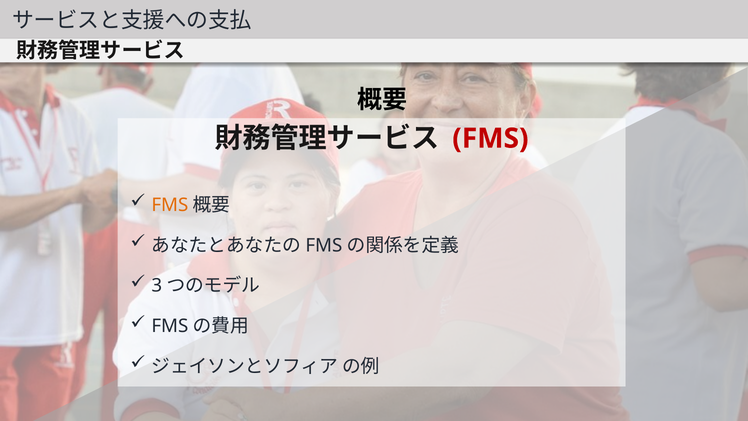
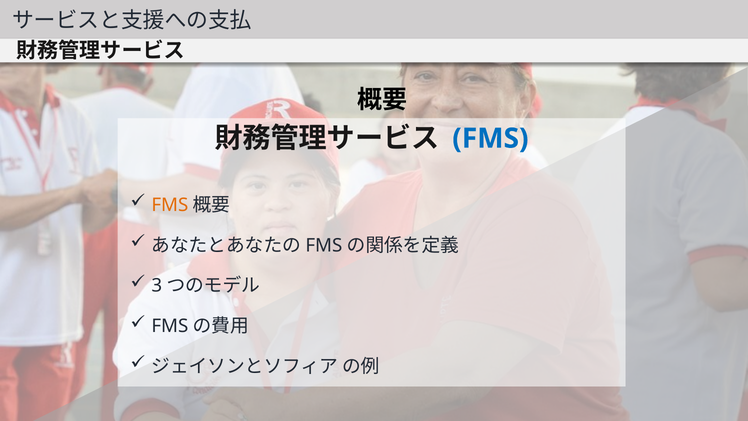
FMS colour: red -> blue (490, 138)
